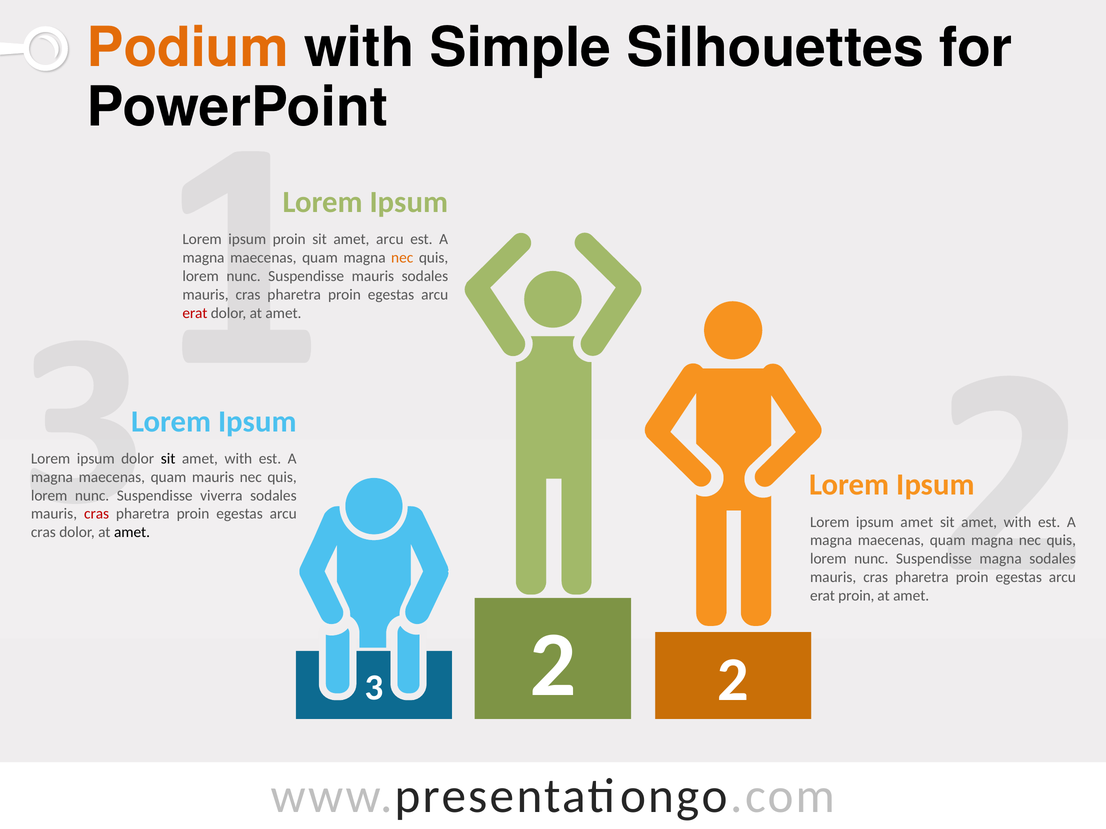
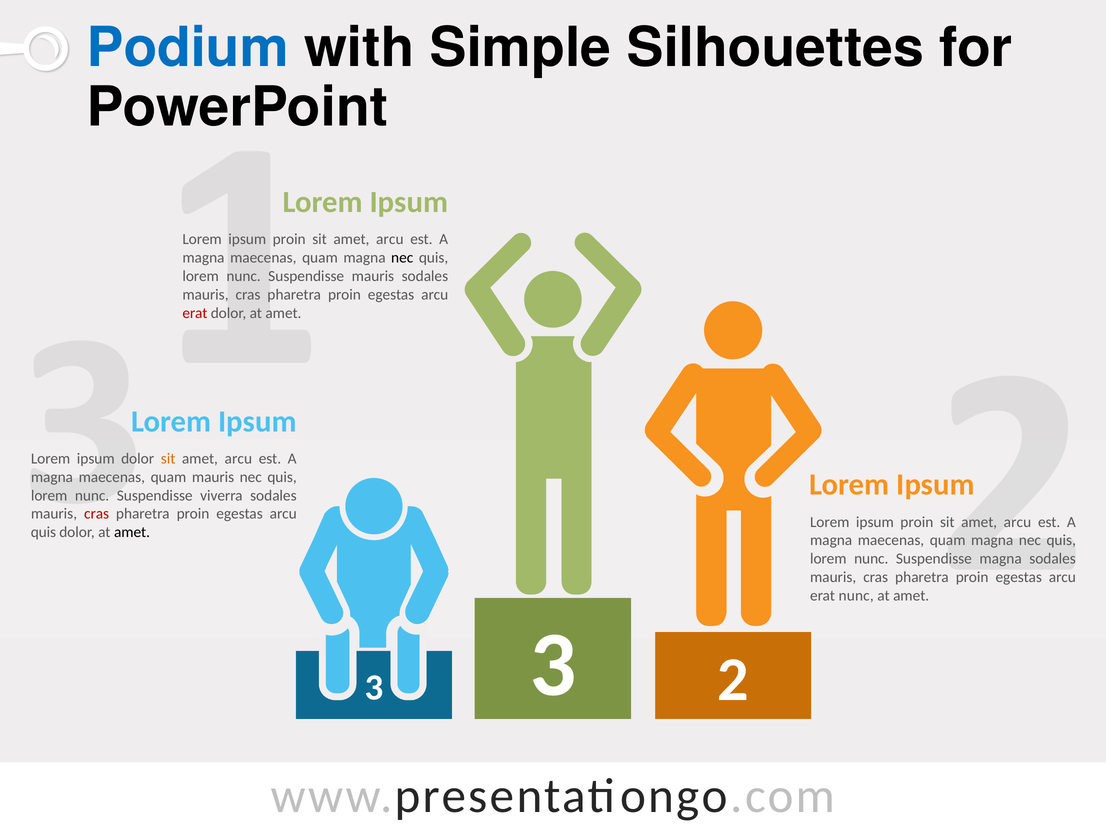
Podium colour: orange -> blue (188, 48)
nec colour: orange -> black (402, 258)
sit colour: black -> orange (168, 459)
with: with -> arcu (238, 459)
amet: amet -> proin (917, 522)
with: with -> arcu (1017, 522)
cras: cras -> quis (43, 533)
proin: proin -> nunc (856, 596)
3 2: 2 -> 3 (553, 665)
